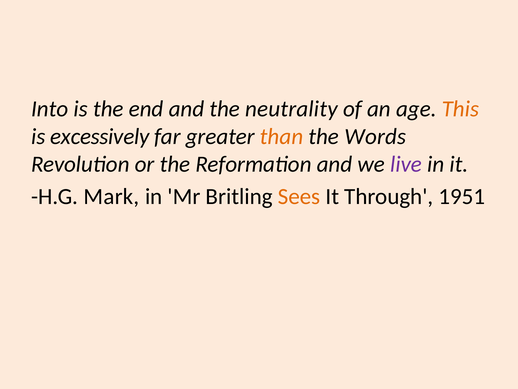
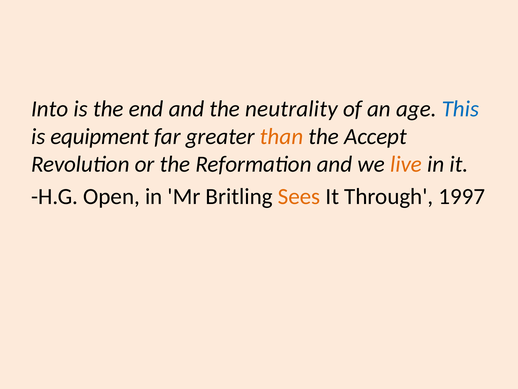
This colour: orange -> blue (460, 109)
excessively: excessively -> equipment (100, 136)
Words: Words -> Accept (375, 136)
live colour: purple -> orange (406, 164)
Mark: Mark -> Open (112, 196)
1951: 1951 -> 1997 (462, 196)
